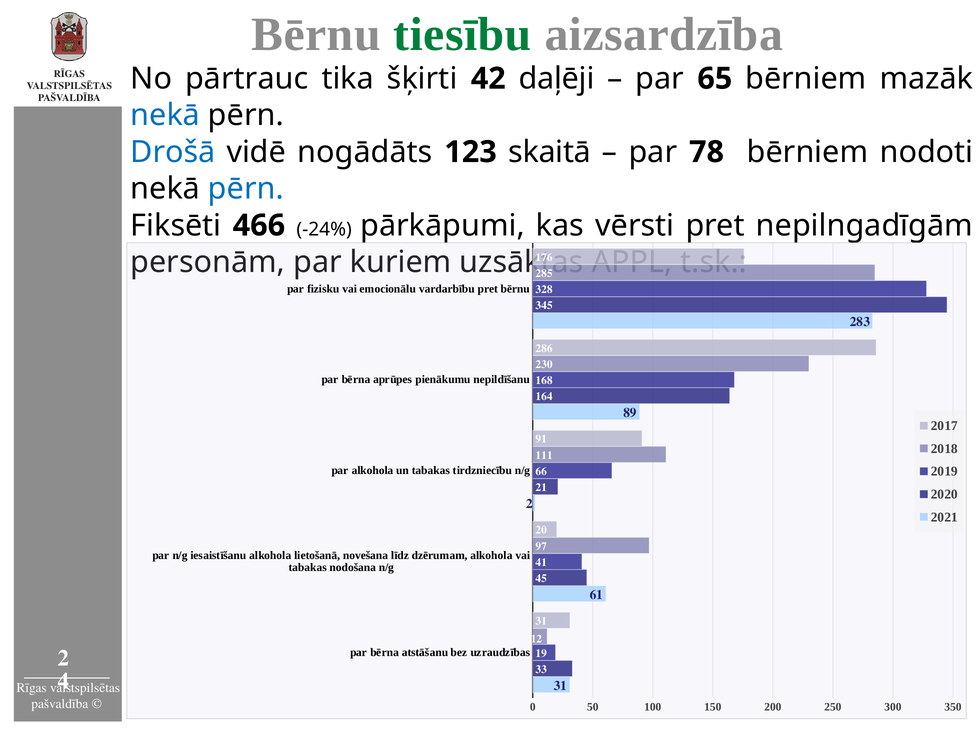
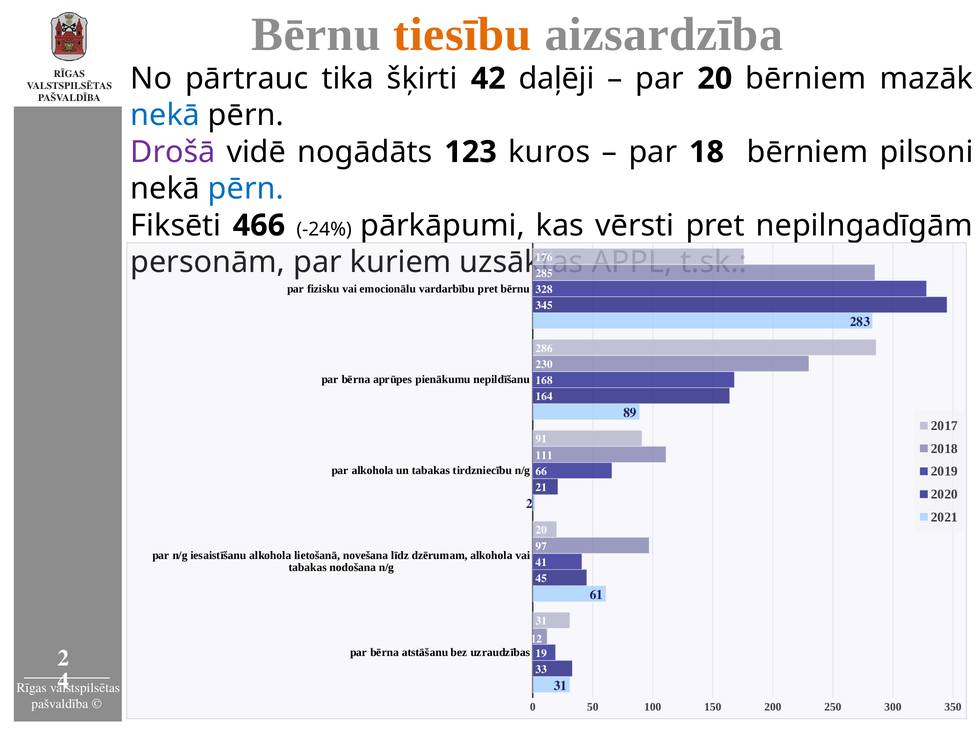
tiesību colour: green -> orange (462, 34)
par 65: 65 -> 20 (715, 79)
Drošā colour: blue -> purple (173, 152)
skaitā: skaitā -> kuros (549, 152)
78: 78 -> 18 (707, 152)
nodoti: nodoti -> pilsoni (927, 152)
